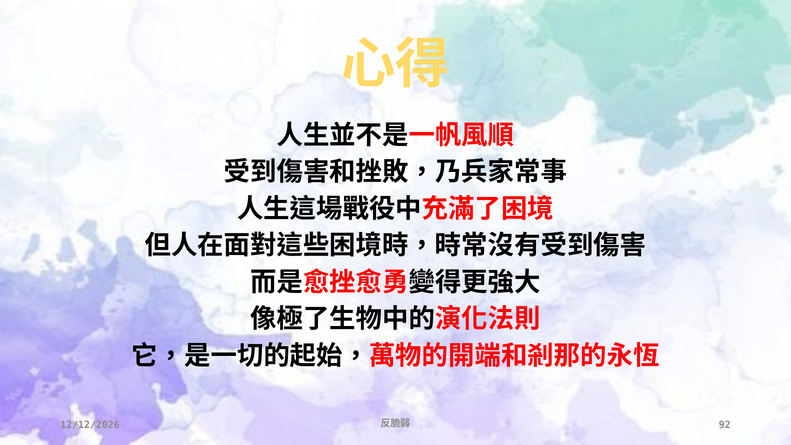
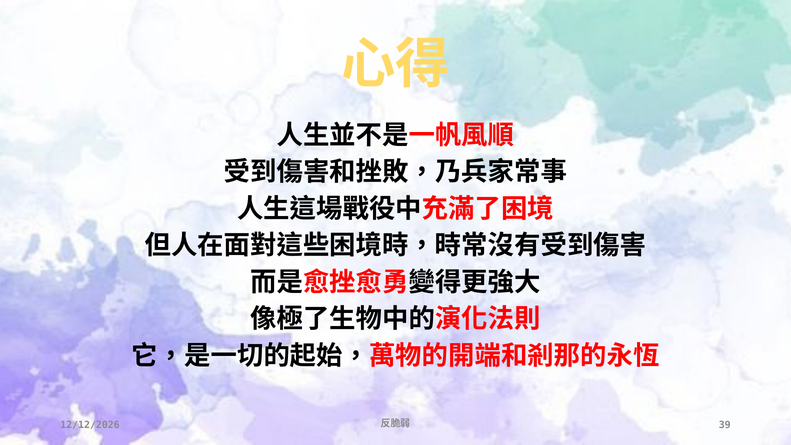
92: 92 -> 39 (725, 425)
